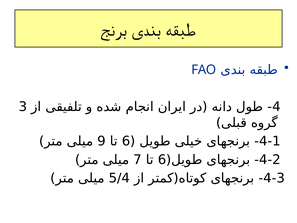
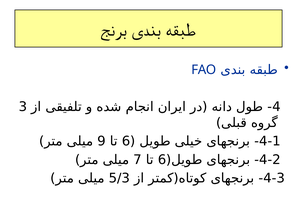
5/4: 5/4 -> 5/3 (119, 178)
